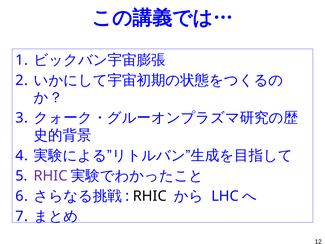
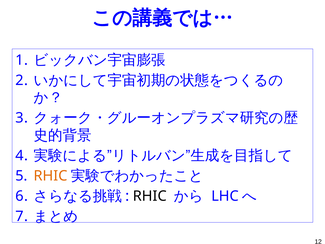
RHIC colour: purple -> orange (51, 176)
